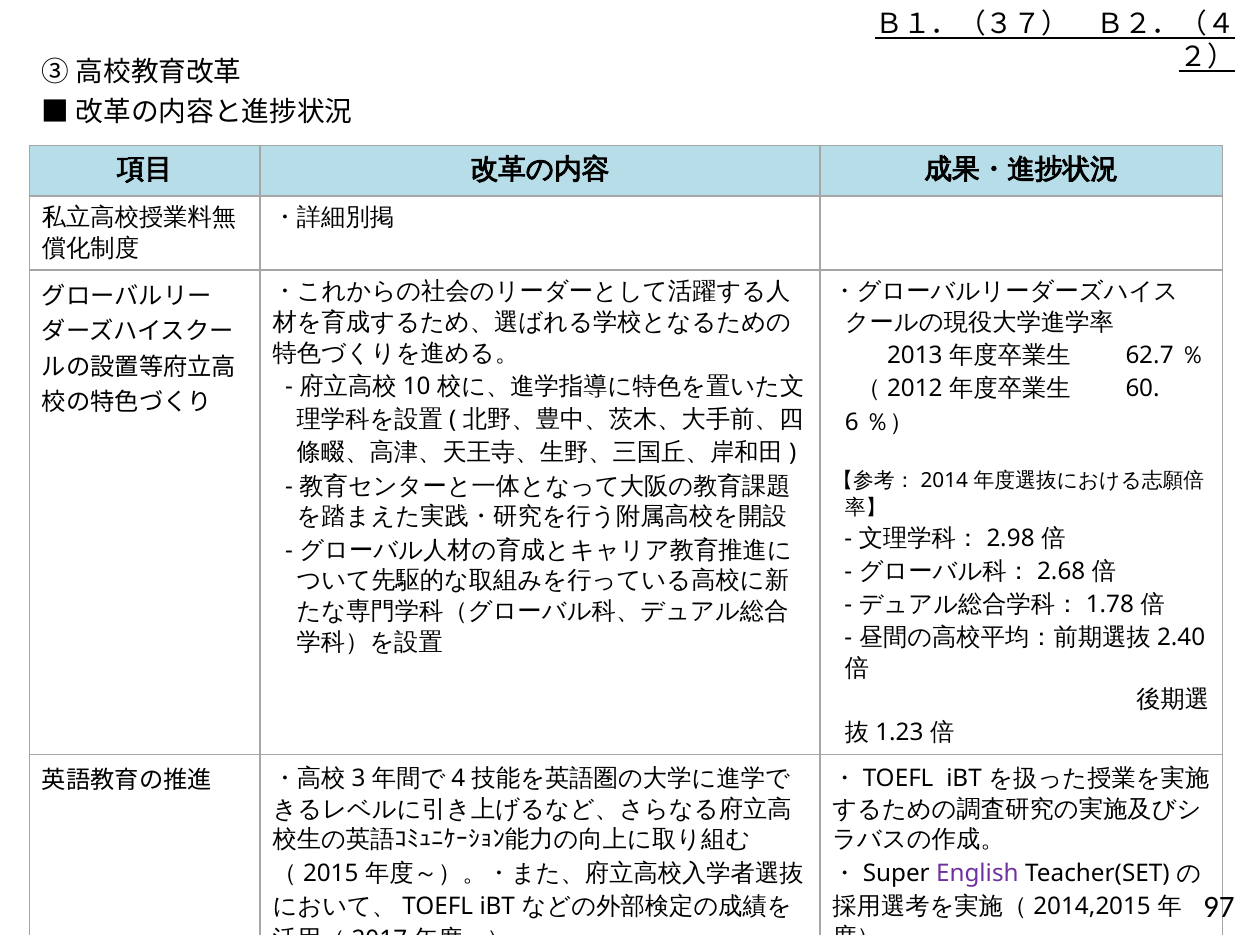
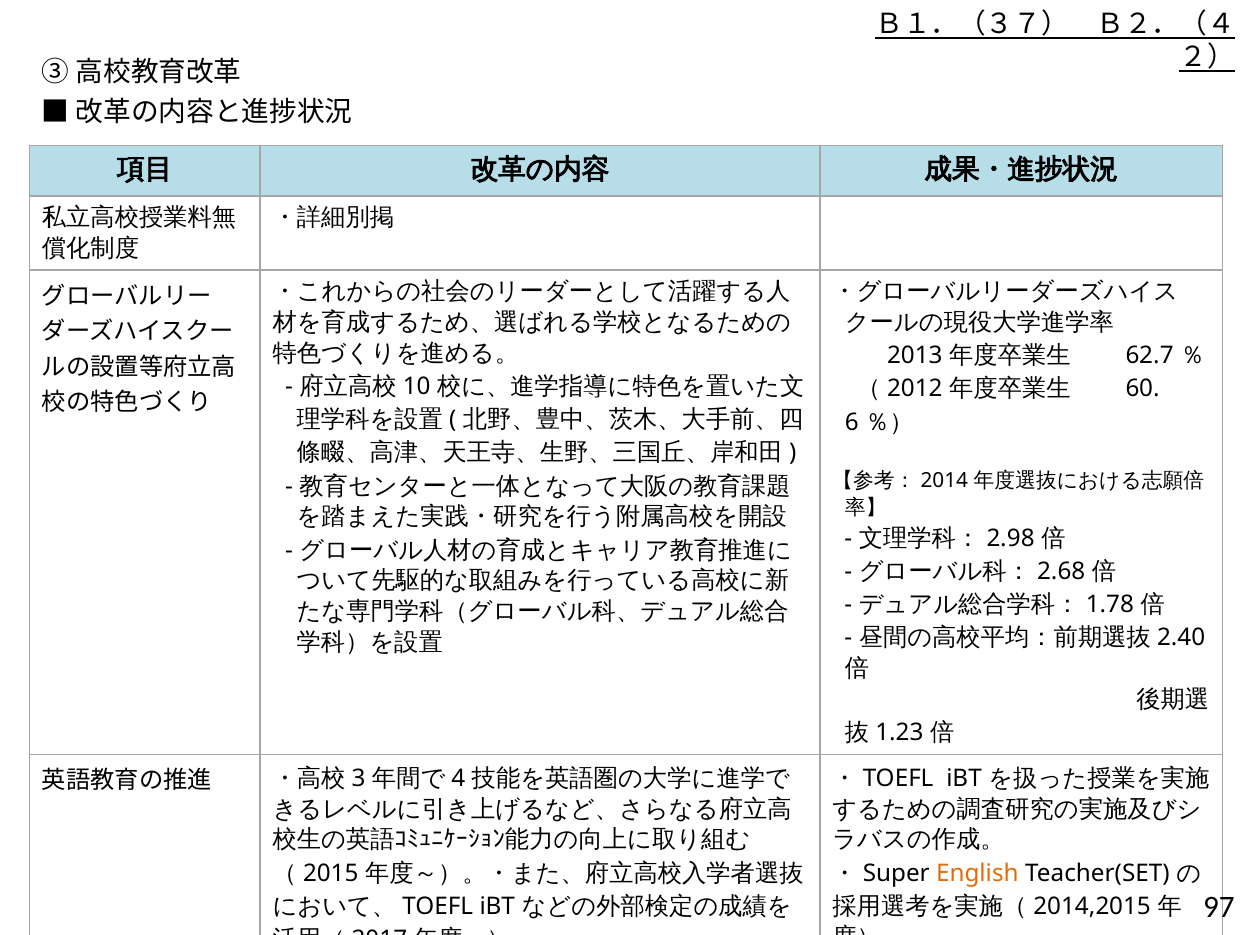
English colour: purple -> orange (977, 873)
